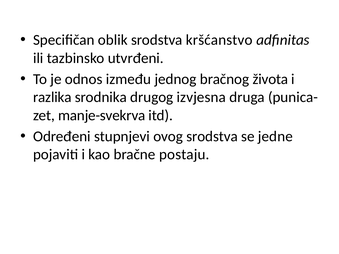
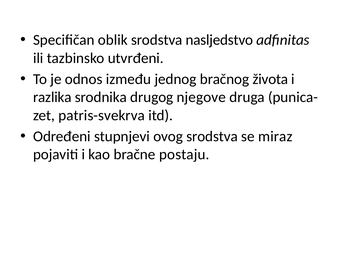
kršćanstvo: kršćanstvo -> nasljedstvo (219, 40)
izvjesna: izvjesna -> njegove (201, 97)
manje-svekrva: manje-svekrva -> patris-svekrva (102, 115)
jedne: jedne -> miraz (275, 136)
